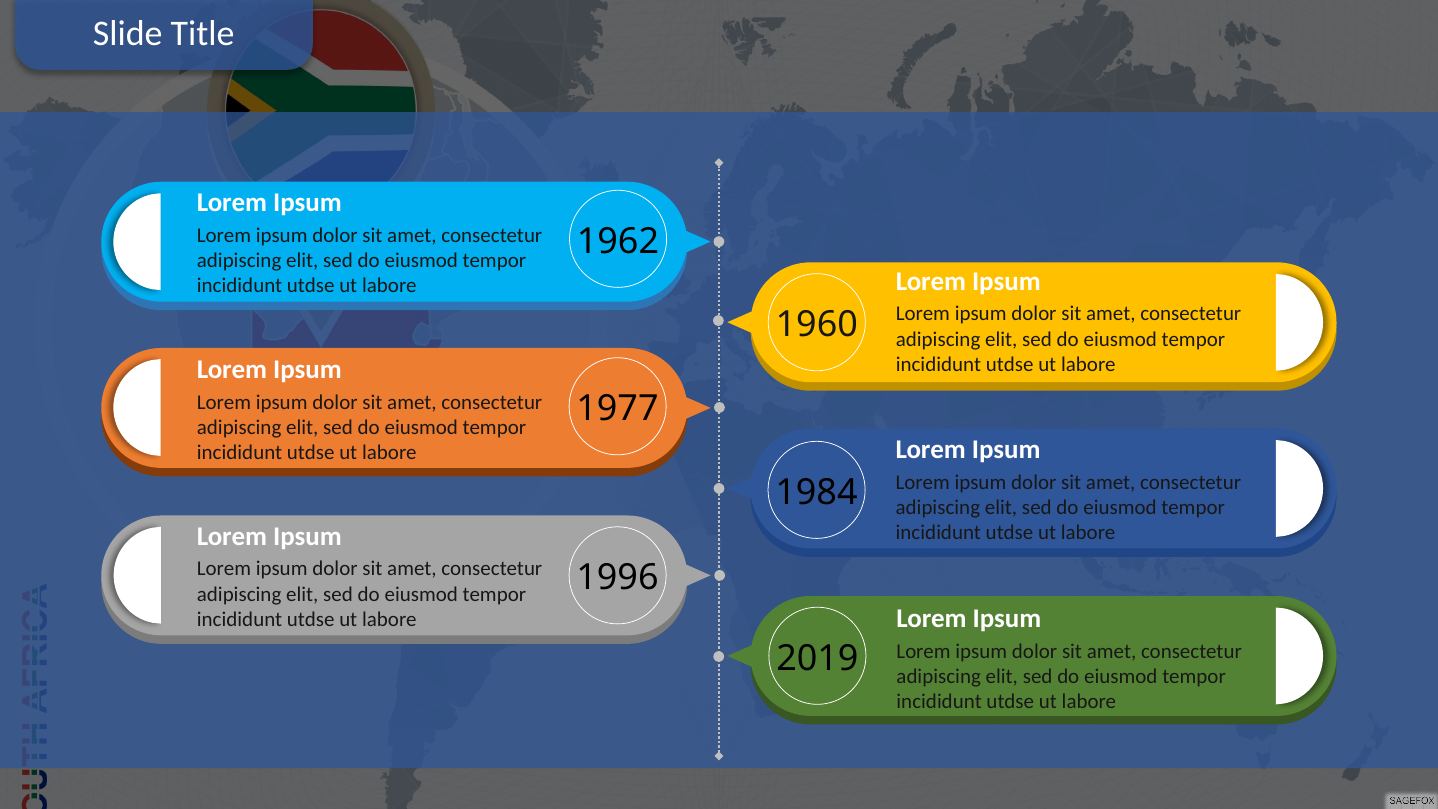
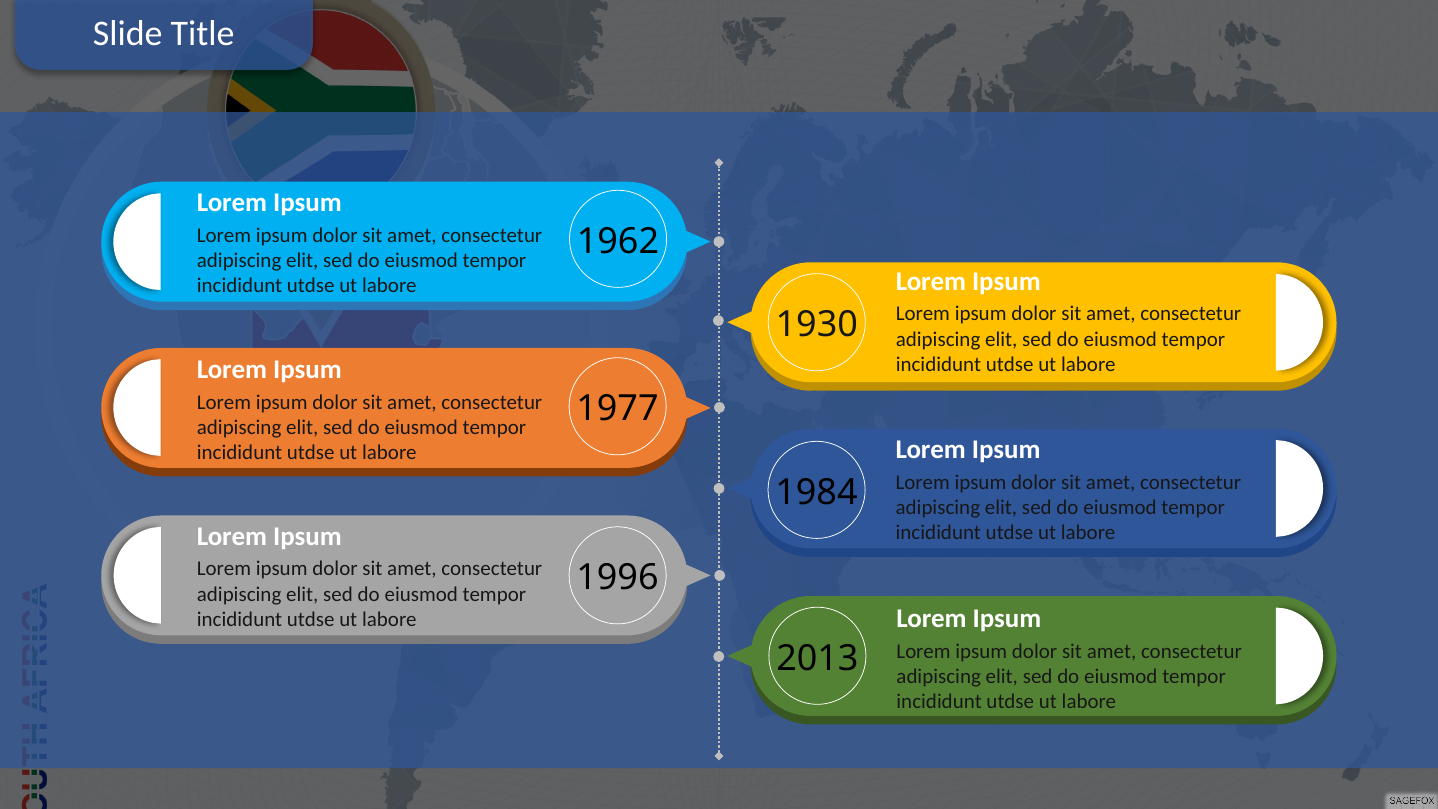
1960: 1960 -> 1930 (817, 325)
2019: 2019 -> 2013 (817, 658)
